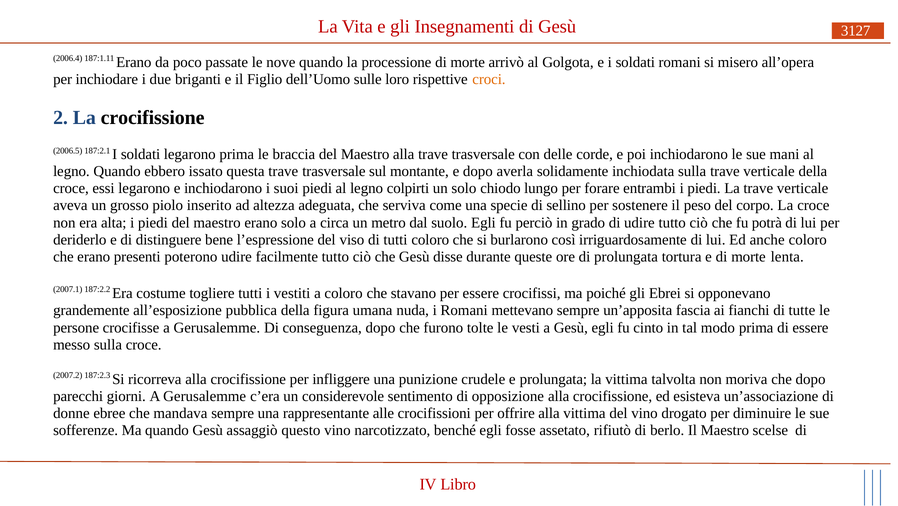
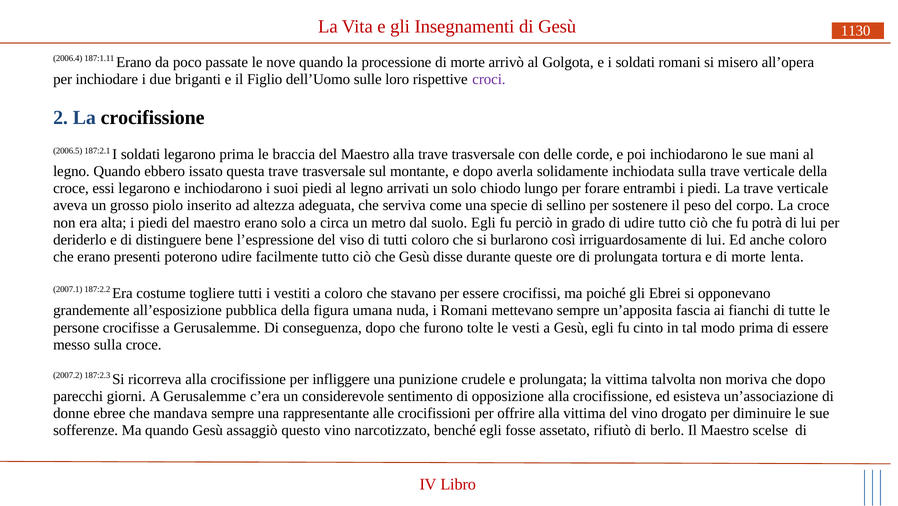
3127: 3127 -> 1130 (856, 31)
croci colour: orange -> purple (489, 79)
colpirti: colpirti -> arrivati (408, 188)
